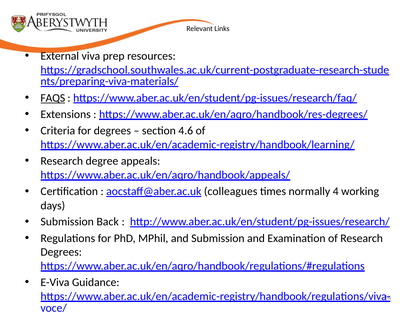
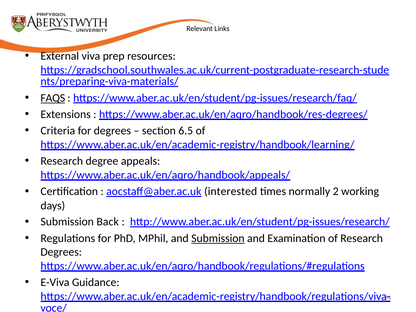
4.6: 4.6 -> 6.5 (186, 131)
colleagues: colleagues -> interested (231, 191)
4: 4 -> 2 (336, 191)
Submission underline: none -> present (218, 238)
